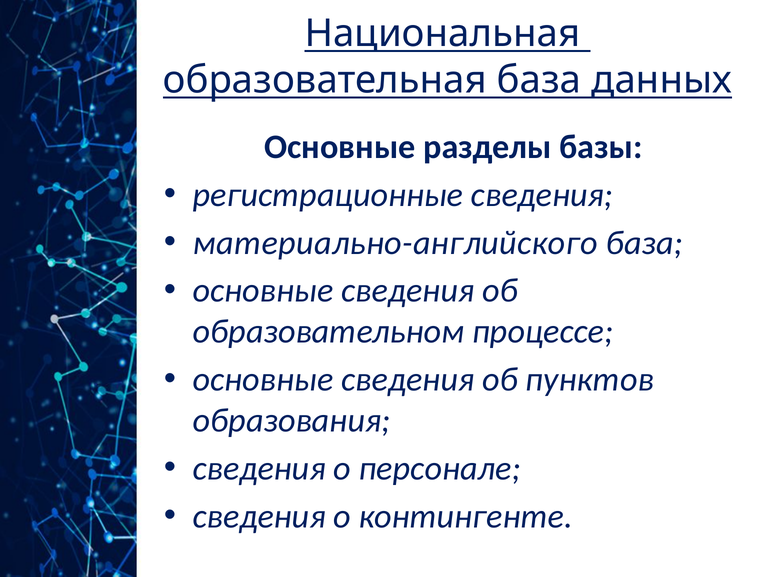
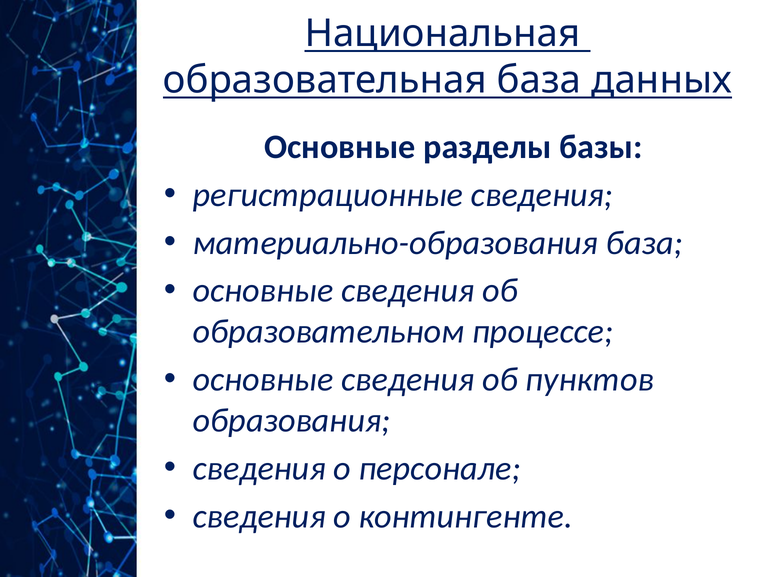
материально-английского: материально-английского -> материально-образования (395, 243)
